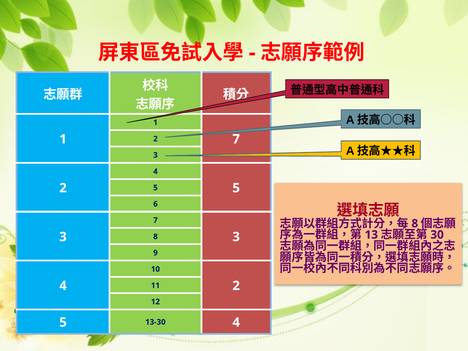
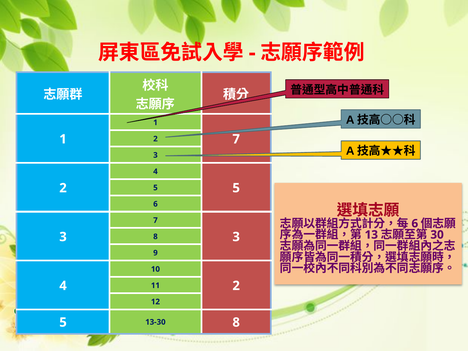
8: 8 -> 6 (415, 224)
13-30 4: 4 -> 8 (236, 322)
